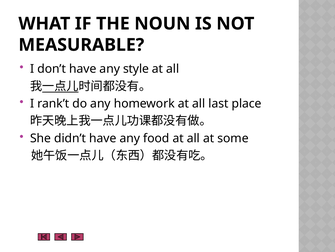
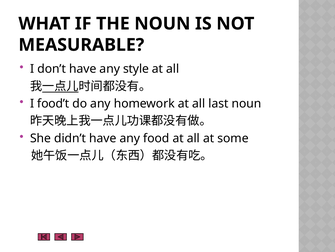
rank’t: rank’t -> food’t (53, 103)
last place: place -> noun (247, 103)
